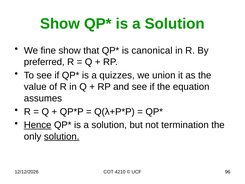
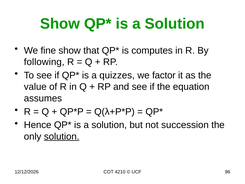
canonical: canonical -> computes (152, 50)
preferred: preferred -> following (44, 62)
union: union -> factor (164, 75)
Hence underline: present -> none (38, 125)
termination: termination -> succession (185, 125)
